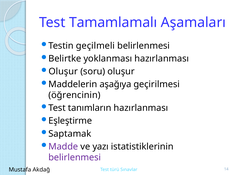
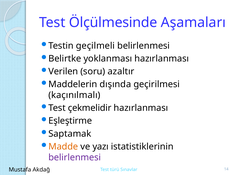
Tamamlamalı: Tamamlamalı -> Ölçülmesinde (113, 23)
Oluşur: Oluşur -> Verilen (63, 72)
soru oluşur: oluşur -> azaltır (121, 72)
aşağıya: aşağıya -> dışında (115, 84)
öğrencinin: öğrencinin -> kaçınılmalı (74, 95)
tanımların: tanımların -> çekmelidir (90, 108)
Madde colour: purple -> orange (63, 147)
